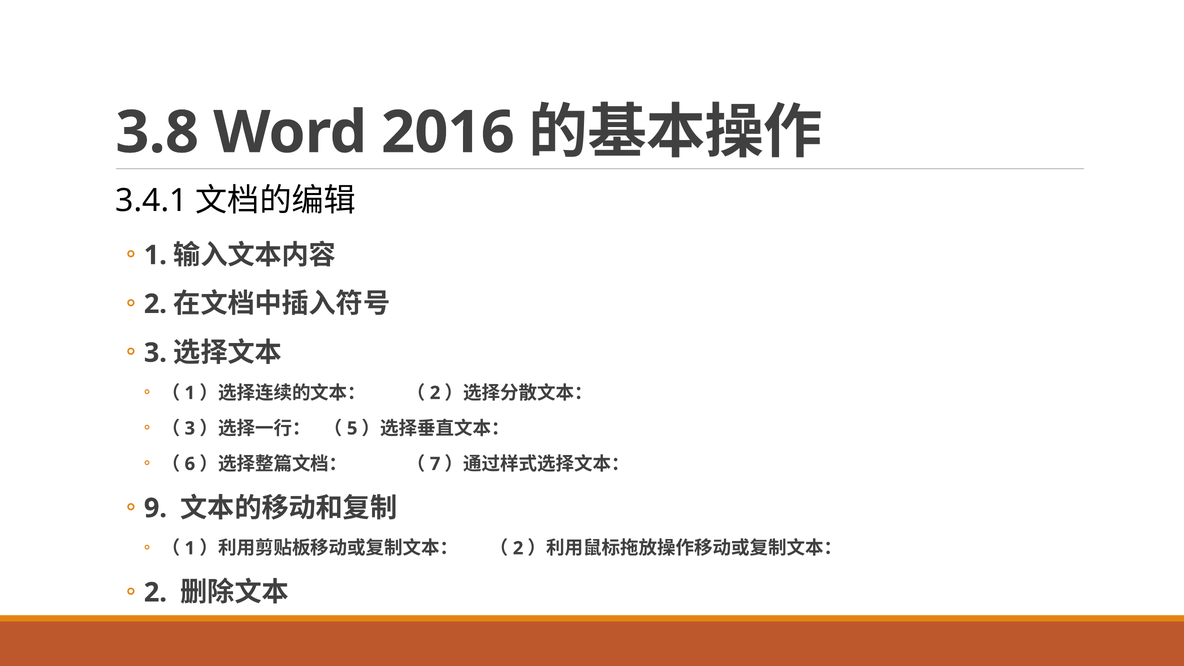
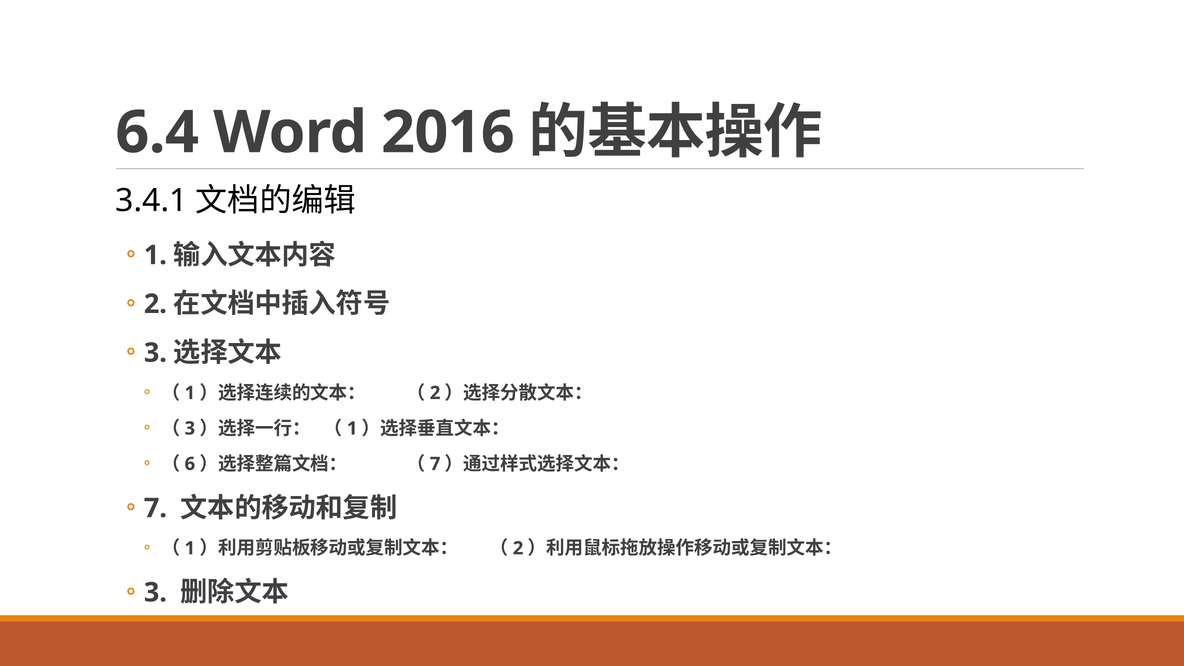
3.8: 3.8 -> 6.4 (157, 133)
5: 5 -> 1 (352, 428)
9: 9 -> 7 (155, 508)
2: 2 -> 3 (155, 593)
